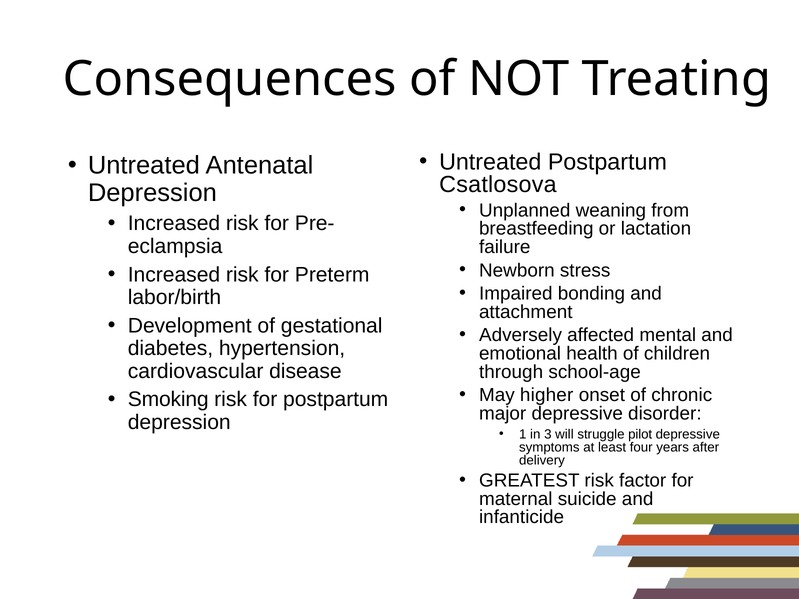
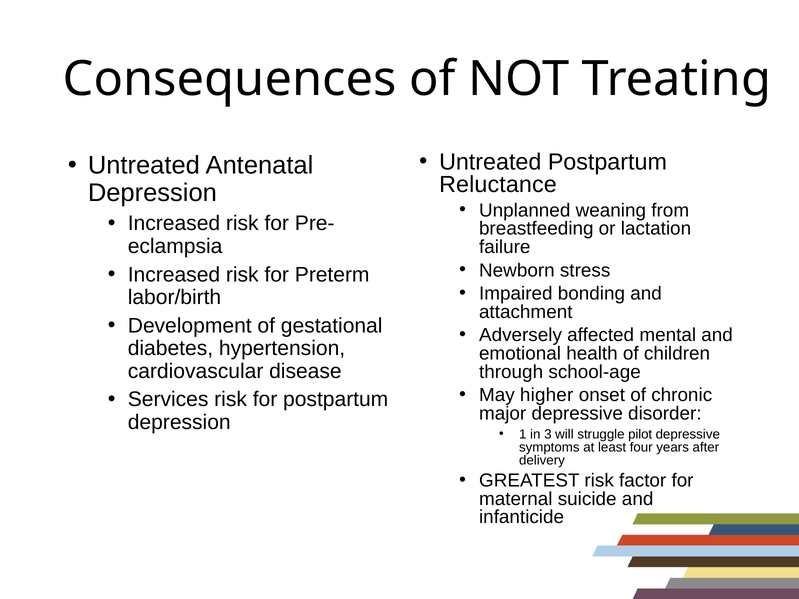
Csatlosova: Csatlosova -> Reluctance (498, 185)
Smoking: Smoking -> Services (168, 400)
